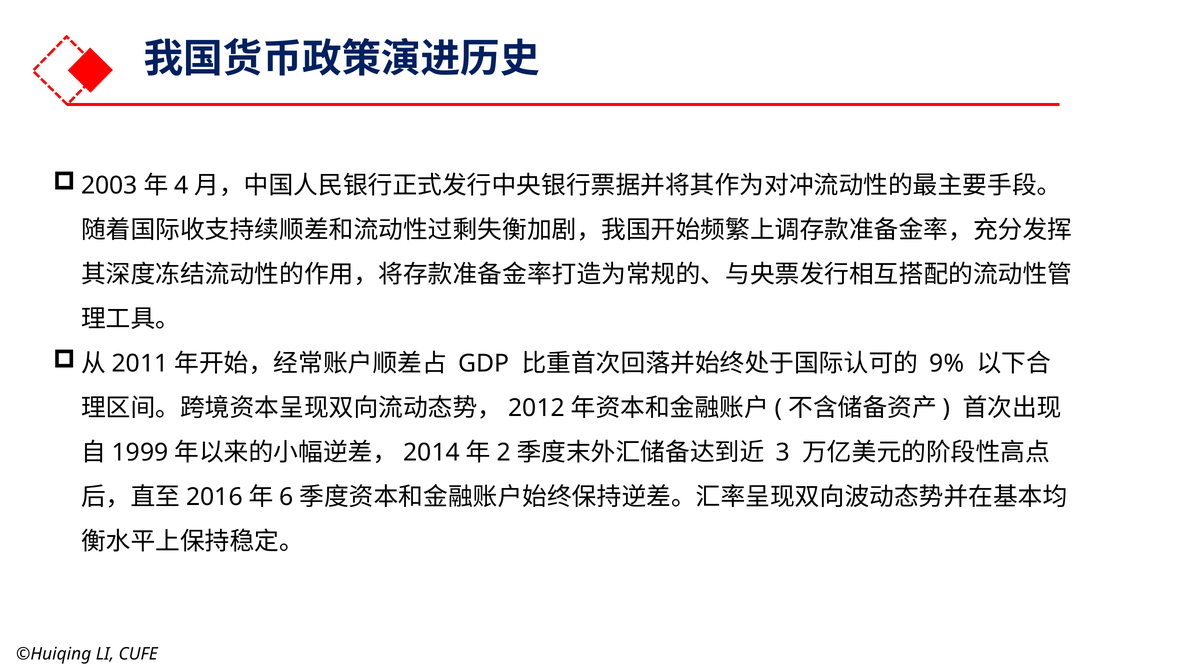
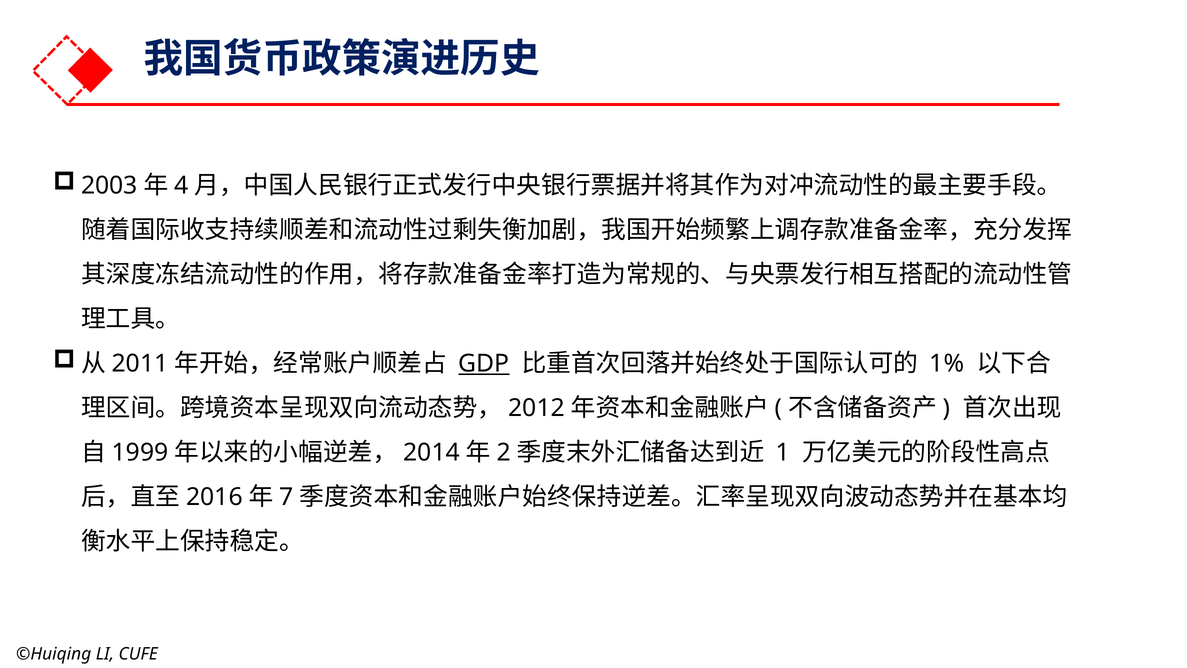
GDP underline: none -> present (484, 363)
9%: 9% -> 1% (947, 363)
3: 3 -> 1 (783, 453)
6: 6 -> 7 (286, 497)
